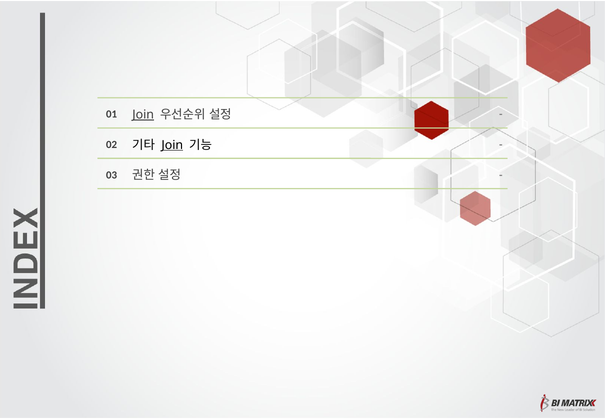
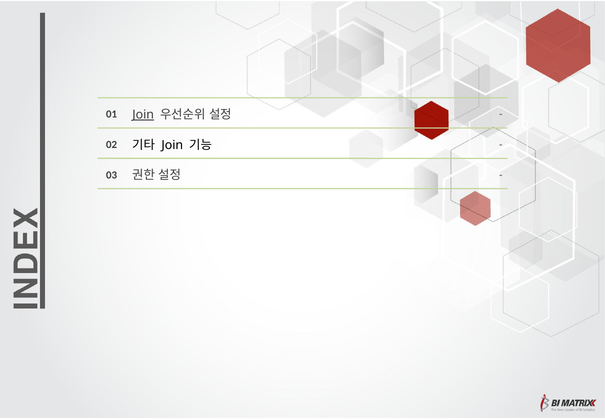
Join underline: present -> none (172, 145)
